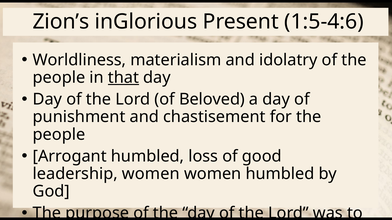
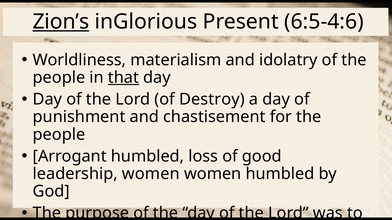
Zion’s underline: none -> present (61, 22)
1:5-4:6: 1:5-4:6 -> 6:5-4:6 (324, 22)
Beloved: Beloved -> Destroy (212, 99)
